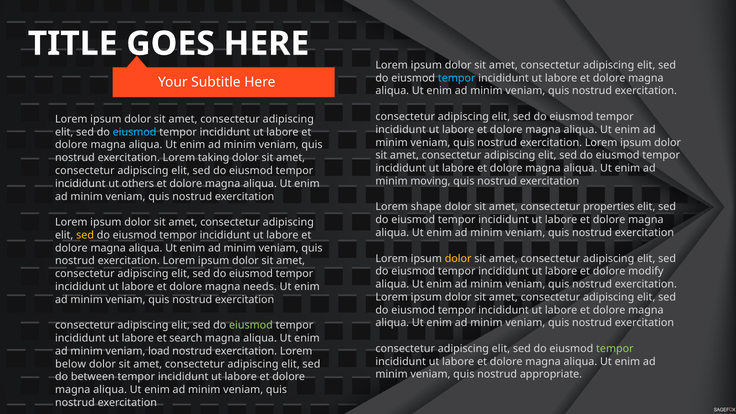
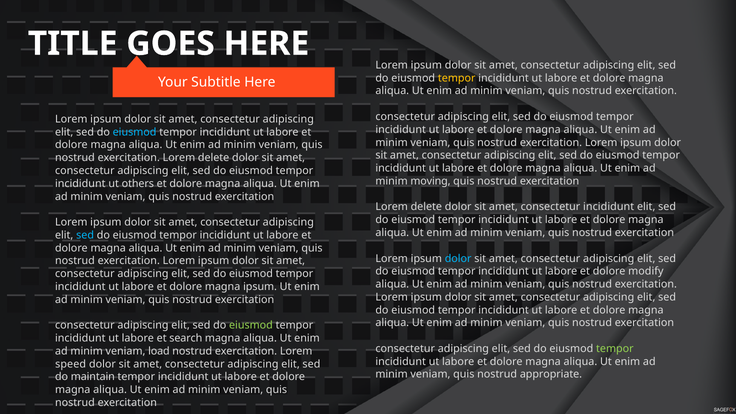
tempor colour: light blue -> yellow (457, 78)
taking: taking -> delete (214, 158)
shape: shape -> delete (426, 207)
consectetur properties: properties -> incididunt (609, 207)
sed colour: yellow -> light blue (85, 235)
dolor colour: yellow -> light blue (458, 258)
magna needs: needs -> ipsum (260, 287)
below: below -> speed (71, 364)
between: between -> maintain (93, 377)
